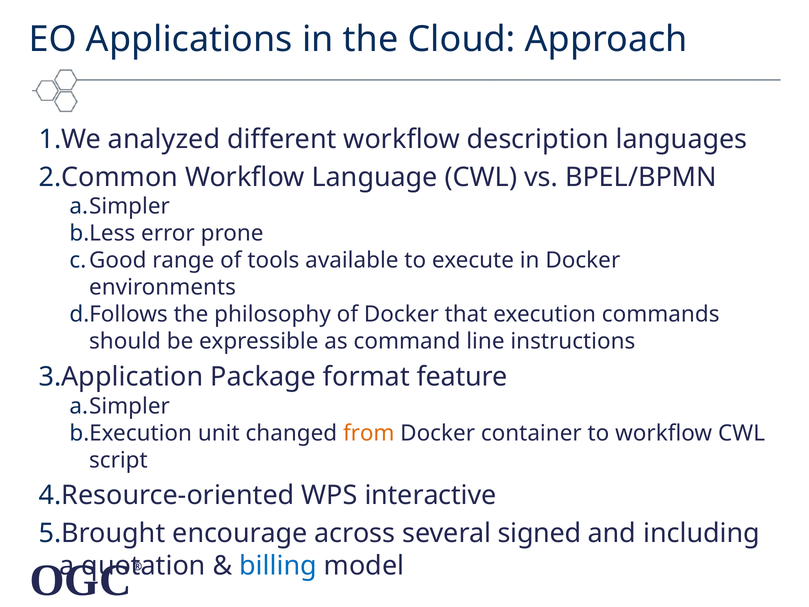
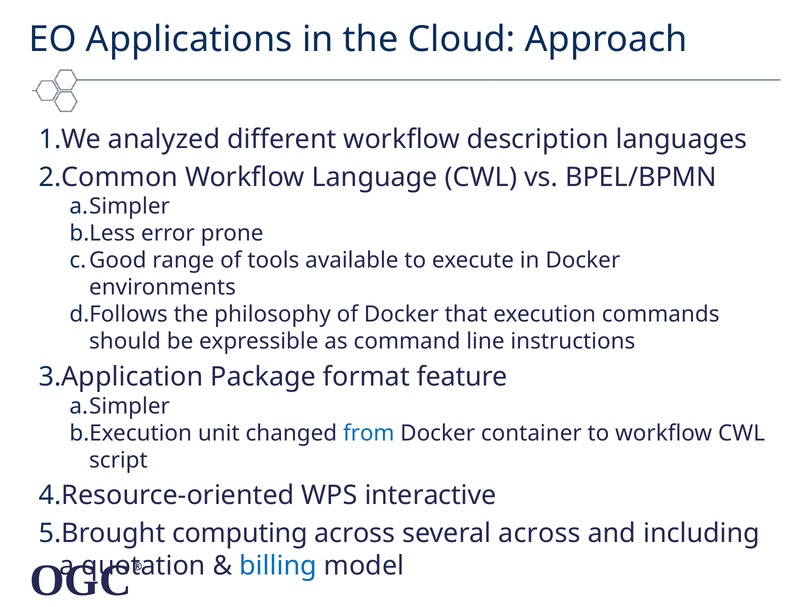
from colour: orange -> blue (369, 433)
encourage: encourage -> computing (240, 533)
several signed: signed -> across (539, 533)
